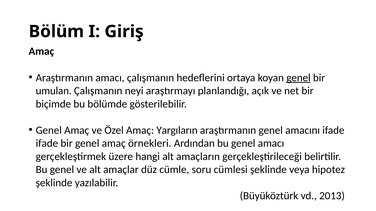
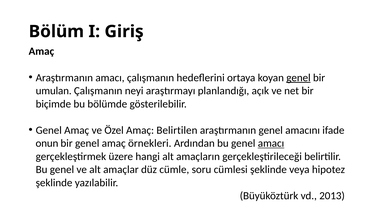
Yargıların: Yargıların -> Belirtilen (177, 131)
ifade: ifade -> onun (47, 144)
amacı underline: none -> present (271, 144)
